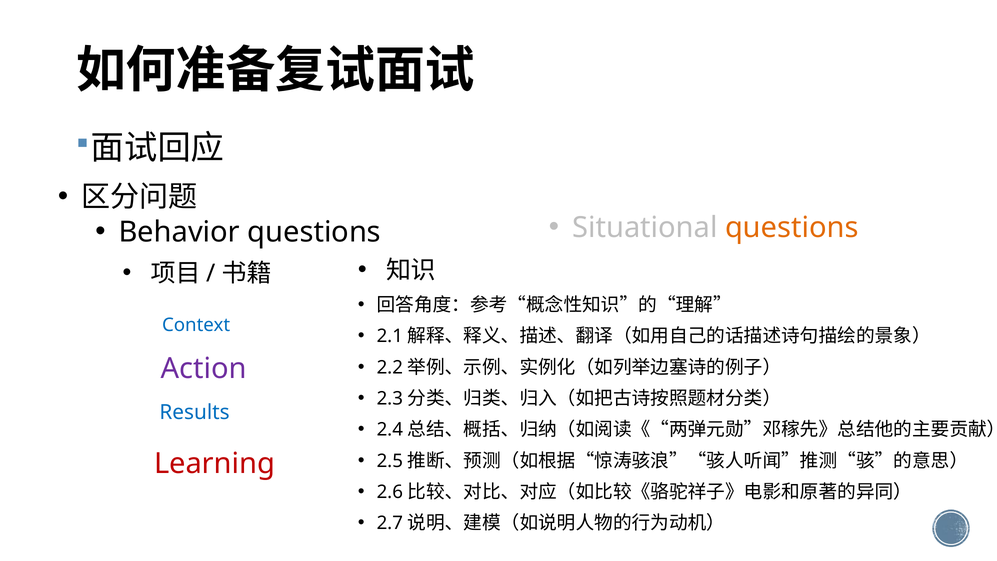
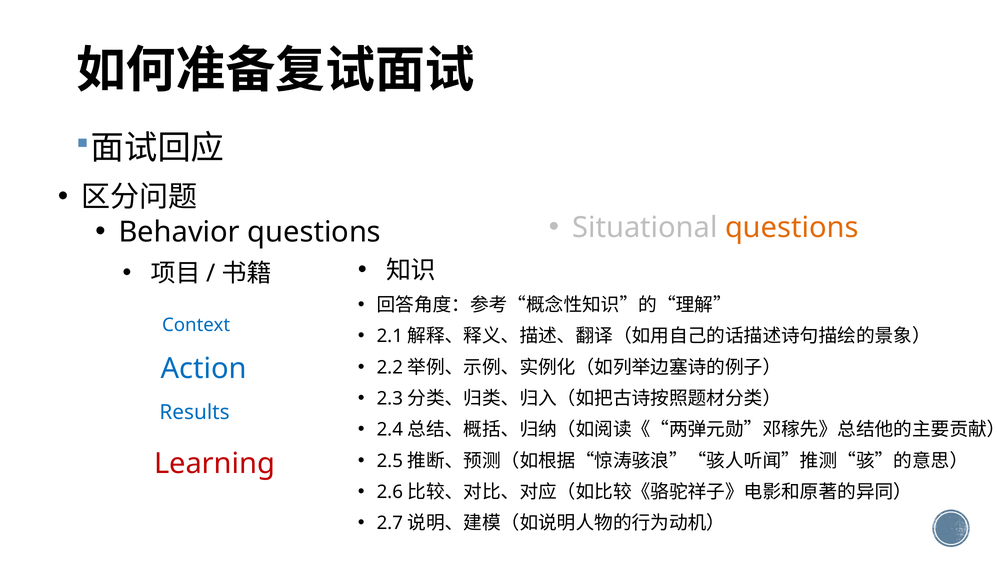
Action colour: purple -> blue (204, 369)
